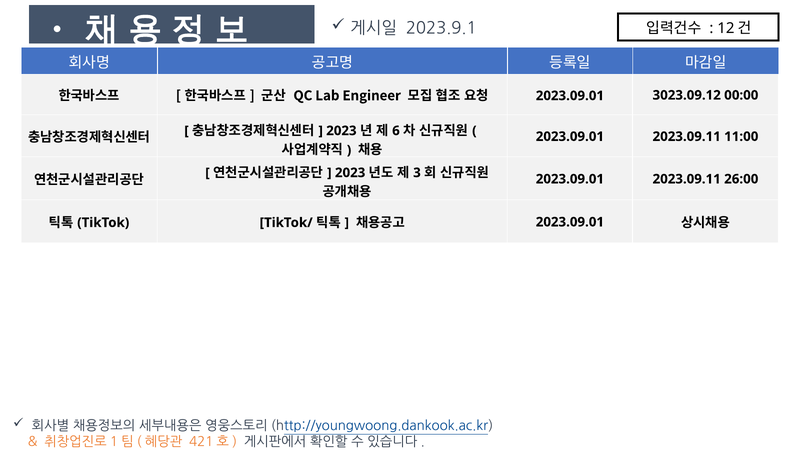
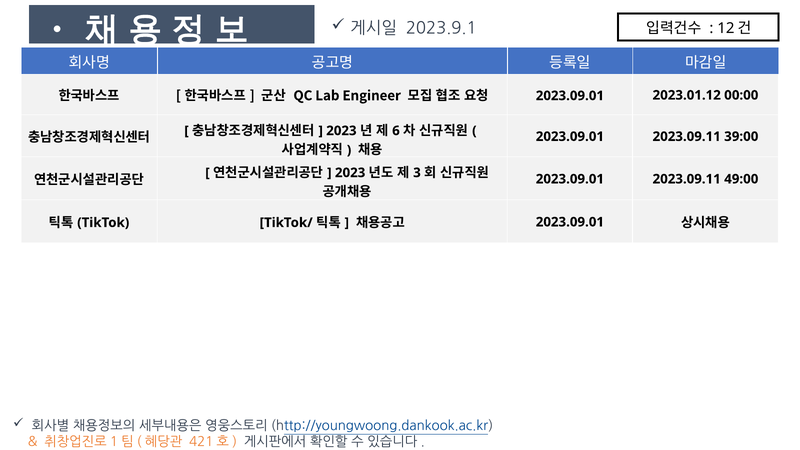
3023.09.12: 3023.09.12 -> 2023.01.12 (687, 95)
11:00: 11:00 -> 39:00 (741, 137)
26:00: 26:00 -> 49:00 (741, 179)
